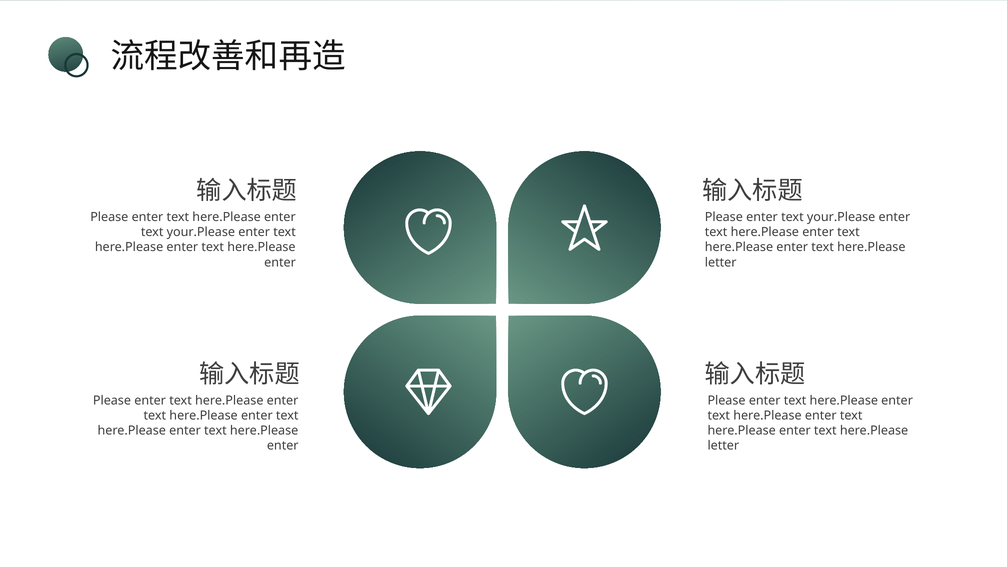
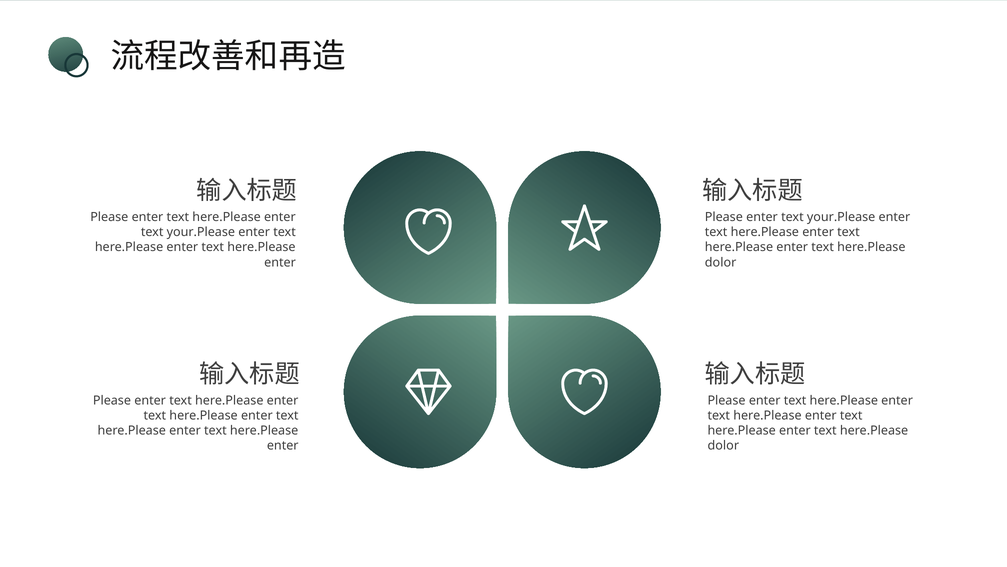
letter: letter -> dolor (721, 262)
letter: letter -> dolor (723, 445)
